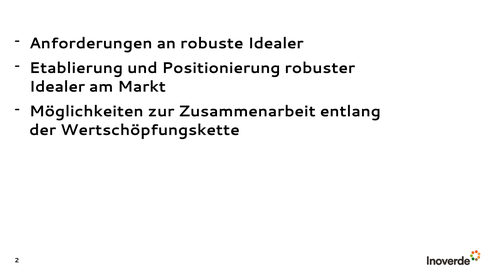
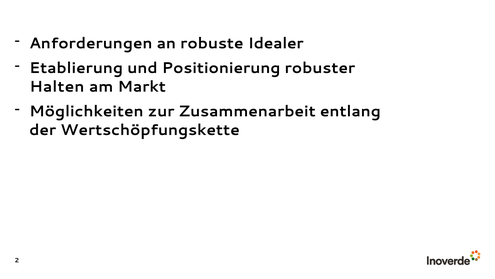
Idealer: Idealer -> Halten (57, 87)
